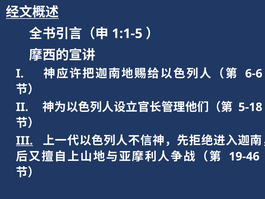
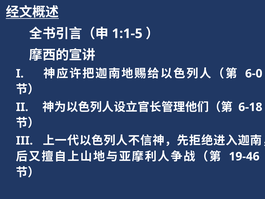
6-6: 6-6 -> 6-0 (254, 74)
5-18: 5-18 -> 6-18 (250, 107)
III underline: present -> none (24, 140)
